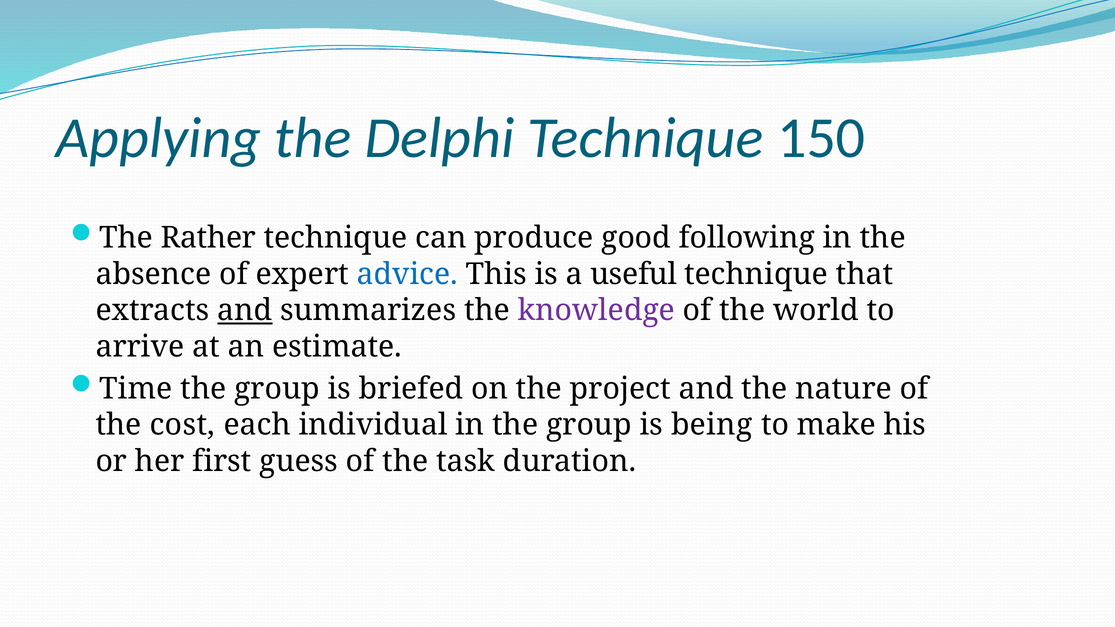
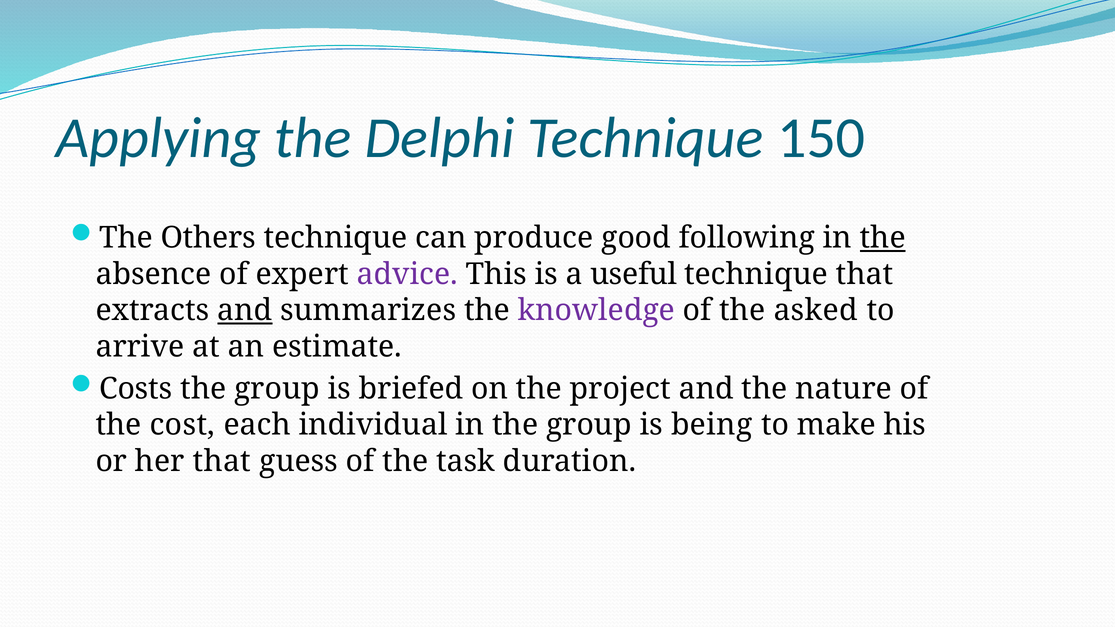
Rather: Rather -> Others (208, 238)
the underline: none -> present (883, 238)
advice colour: blue -> purple (407, 274)
world: world -> asked (816, 310)
Time: Time -> Costs (136, 389)
her first: first -> that (222, 461)
